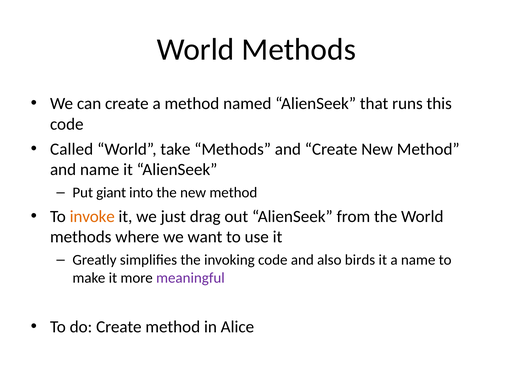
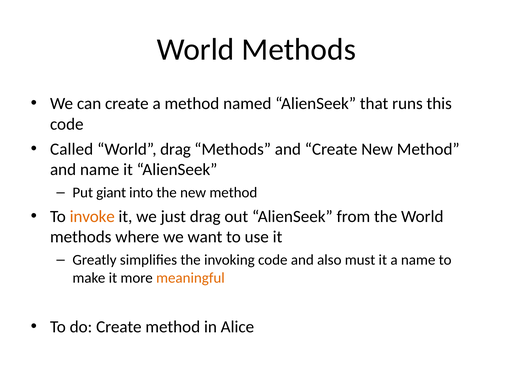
World take: take -> drag (176, 149)
birds: birds -> must (360, 261)
meaningful colour: purple -> orange (190, 279)
